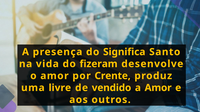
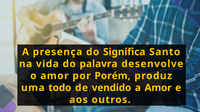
fizeram: fizeram -> palavra (99, 64)
Crente: Crente -> Porém (113, 76)
livre: livre -> todo (60, 88)
